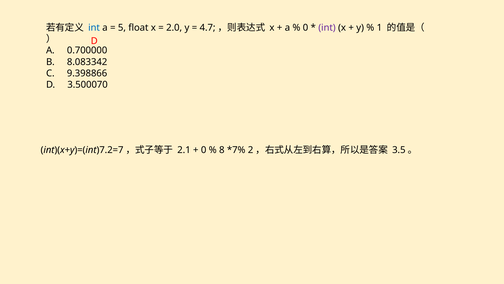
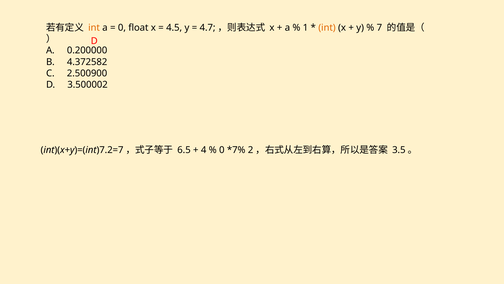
int colour: blue -> orange (94, 28)
5: 5 -> 0 (122, 28)
2.0: 2.0 -> 4.5 (174, 28)
0: 0 -> 1 (305, 28)
int colour: purple -> orange (327, 28)
1: 1 -> 7 (379, 28)
0.700000: 0.700000 -> 0.200000 (87, 50)
8.083342: 8.083342 -> 4.372582 (87, 62)
9.398866: 9.398866 -> 2.500900 (87, 73)
3.500070: 3.500070 -> 3.500002 (88, 84)
2.1: 2.1 -> 6.5 (184, 150)
0: 0 -> 4 (204, 150)
8: 8 -> 0 (222, 150)
